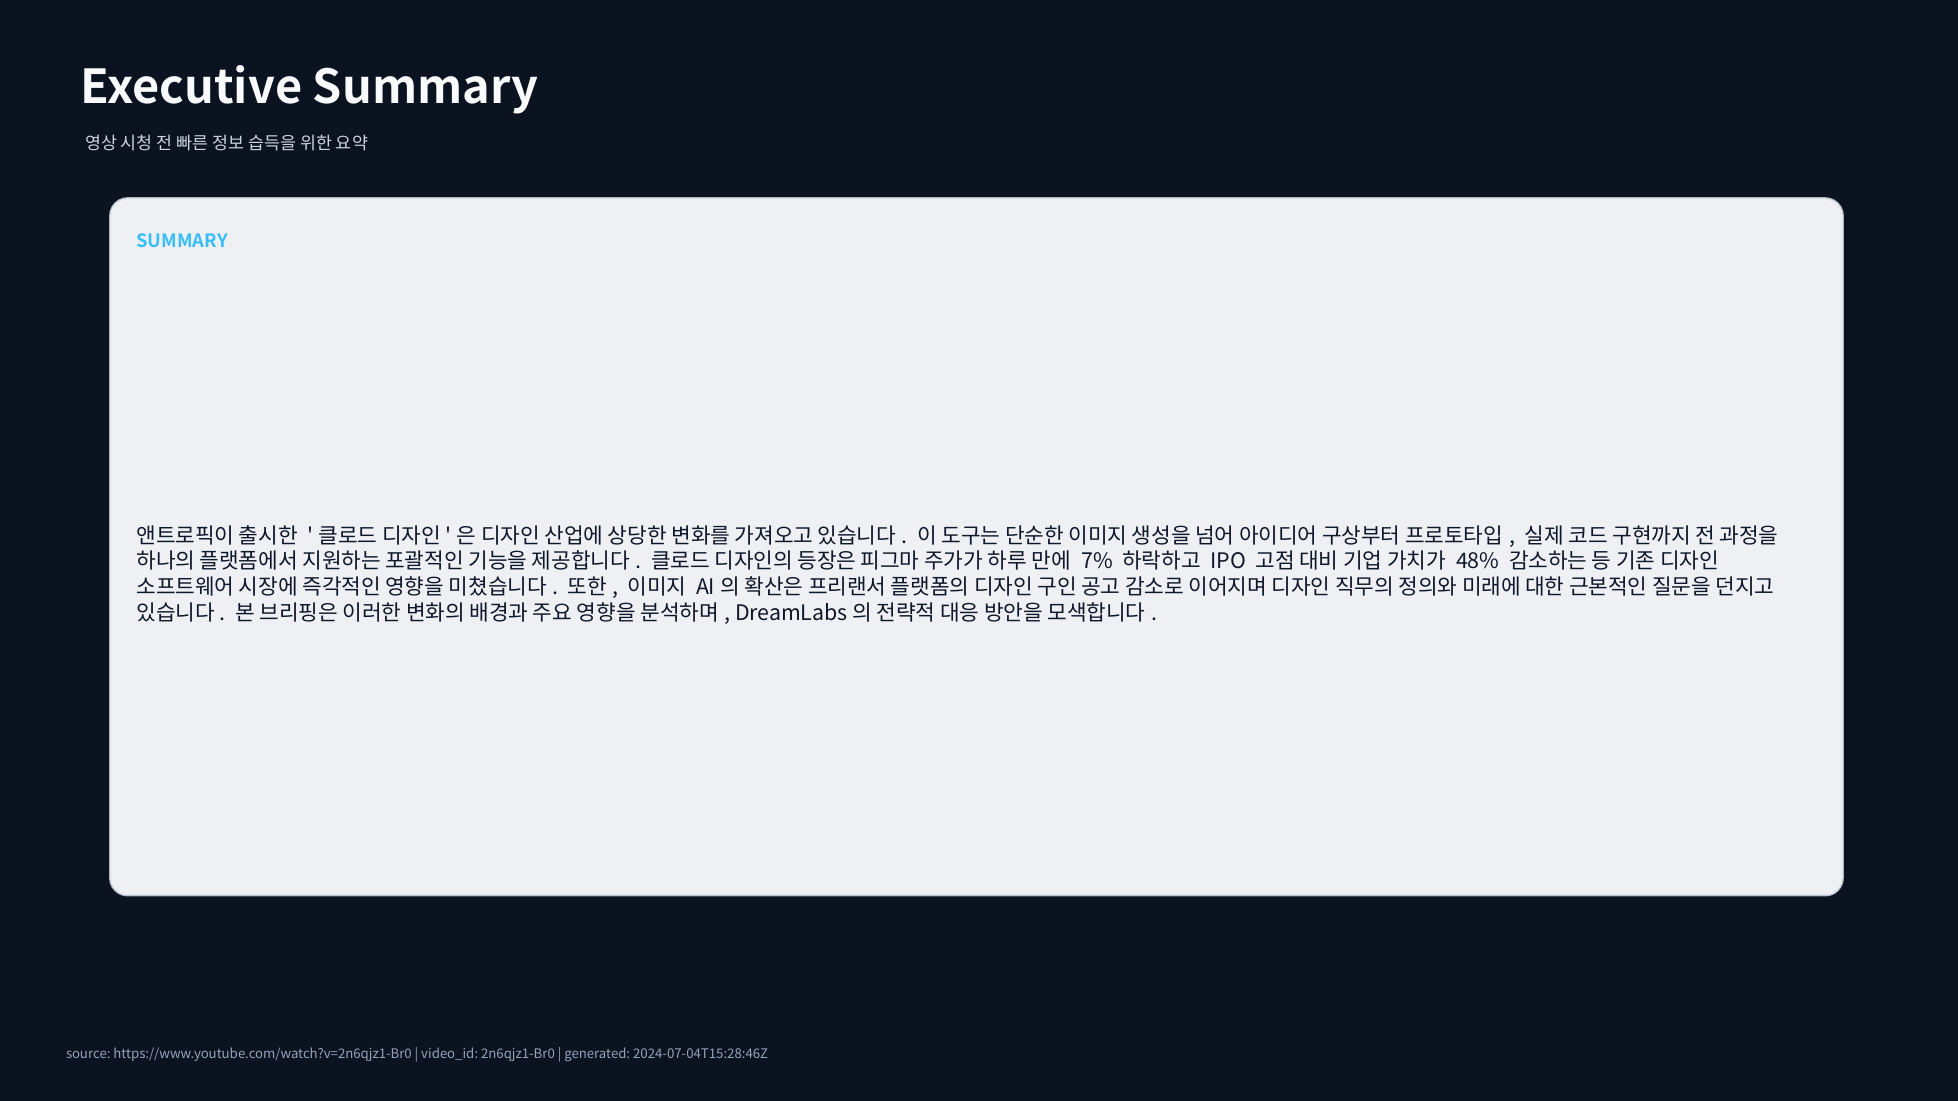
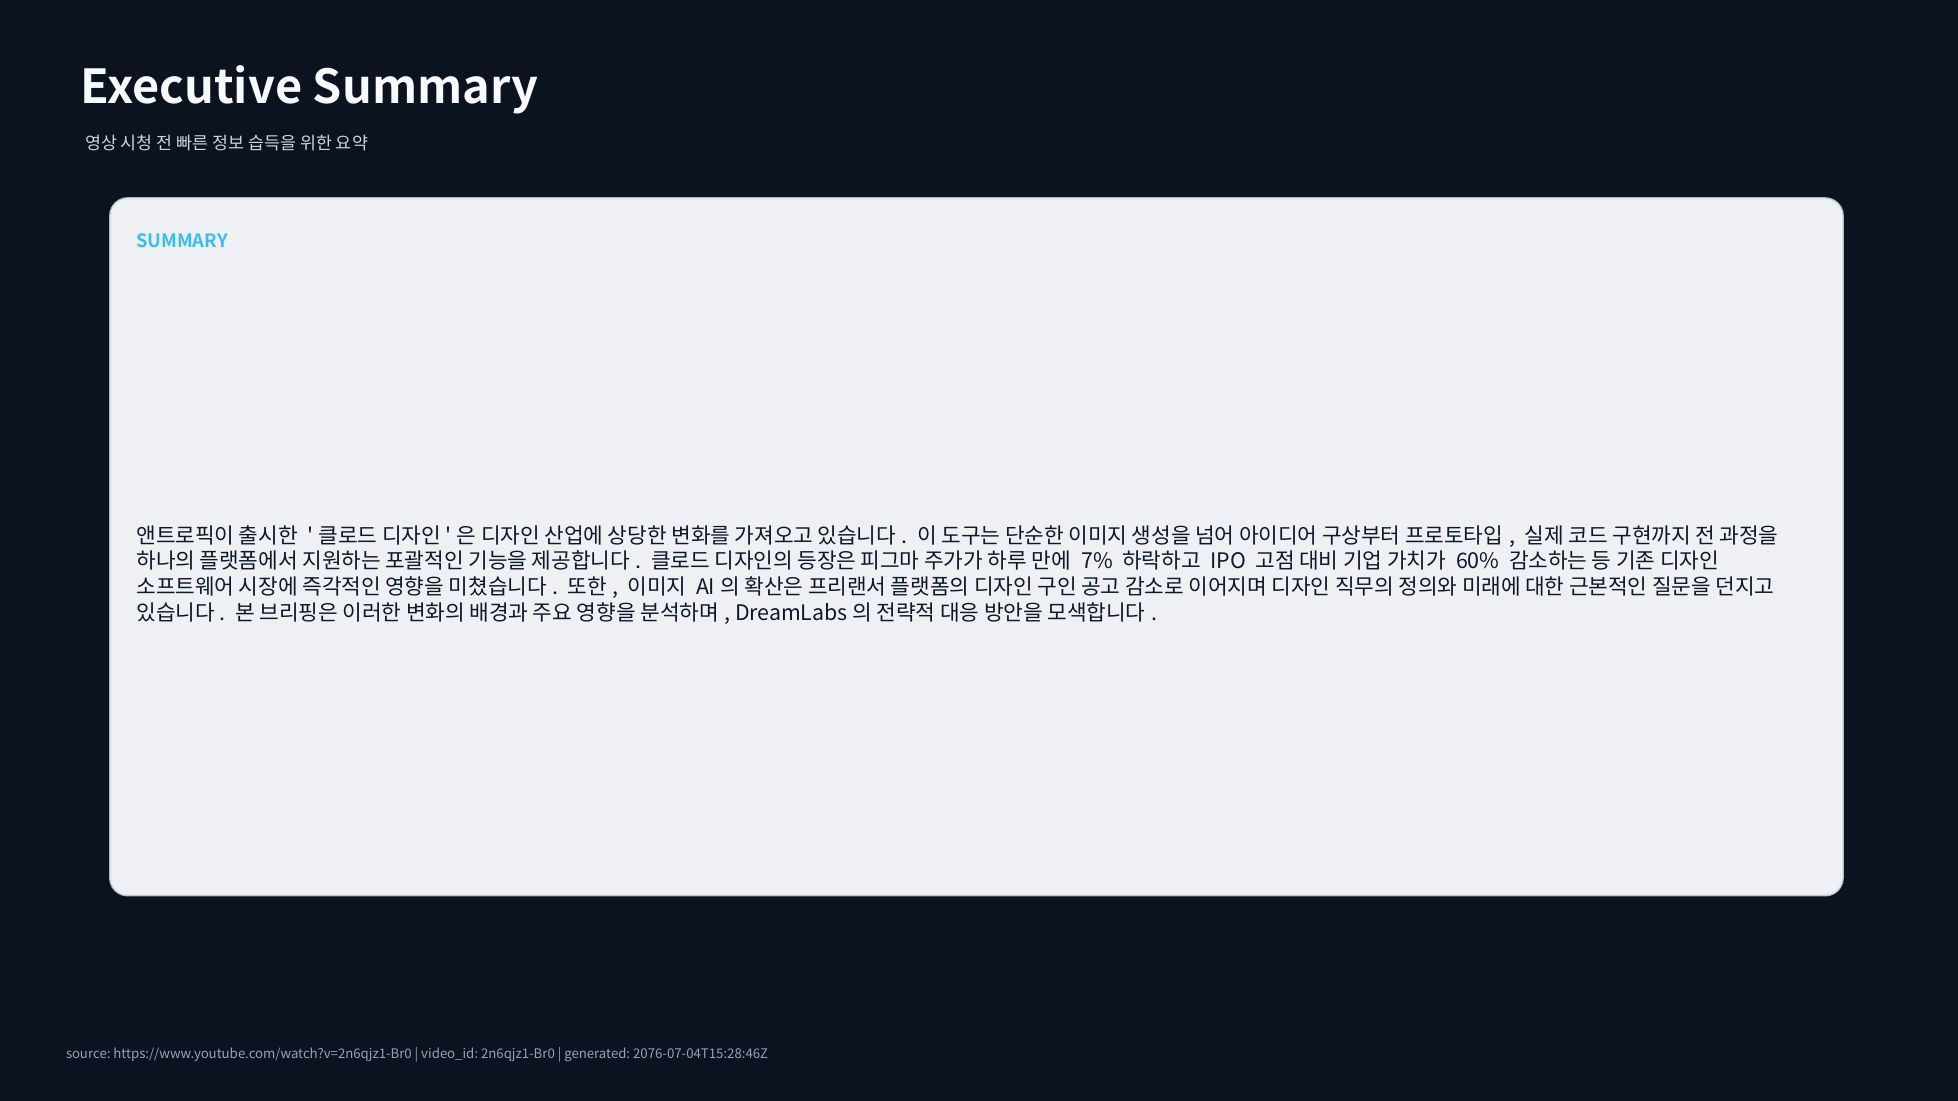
48%: 48% -> 60% (1478, 562)
2024-07-04T15:28:46Z: 2024-07-04T15:28:46Z -> 2076-07-04T15:28:46Z (701, 1055)
